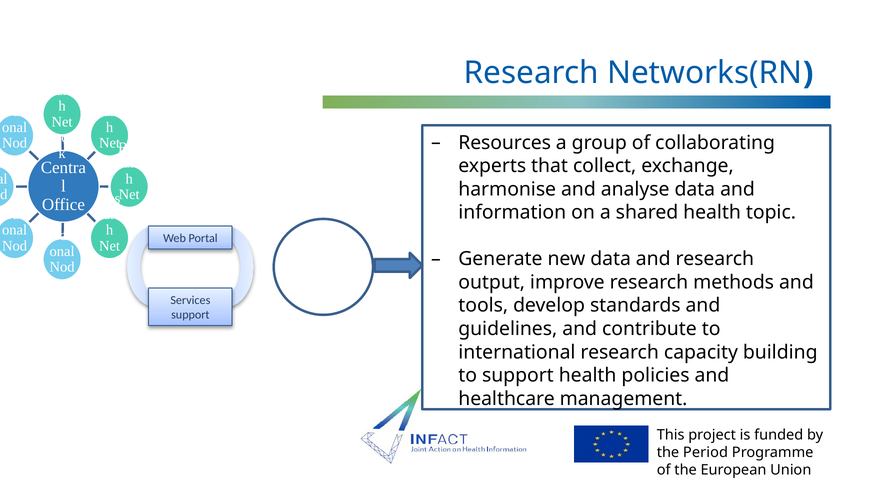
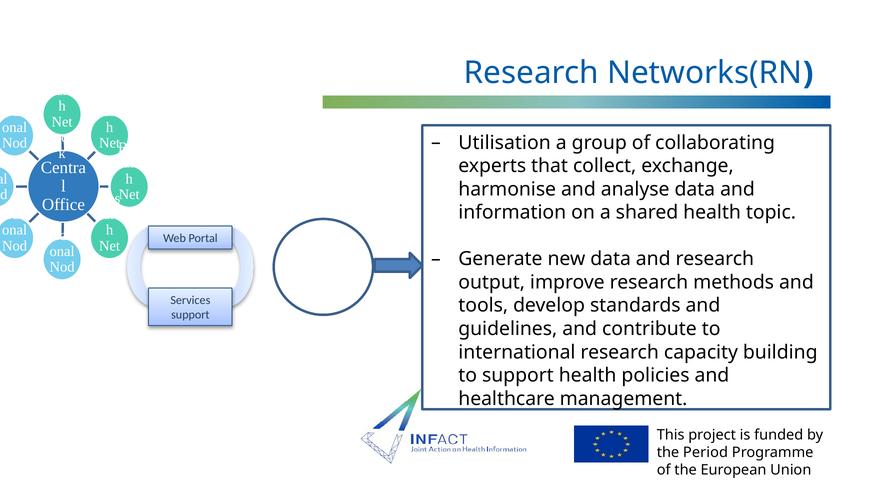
Resources: Resources -> Utilisation (505, 143)
